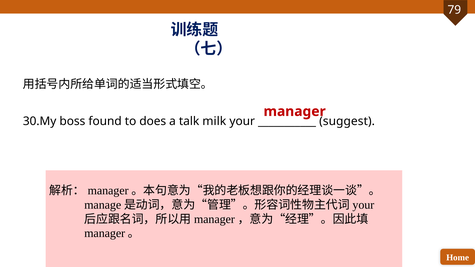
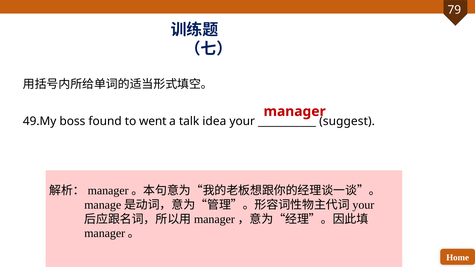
30.My: 30.My -> 49.My (40, 121)
does: does -> went (153, 121)
milk: milk -> idea (214, 121)
